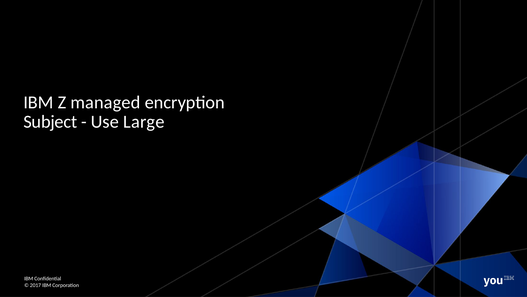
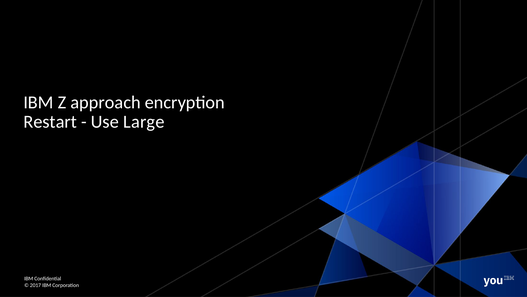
managed: managed -> approach (106, 102)
Subject: Subject -> Restart (50, 122)
